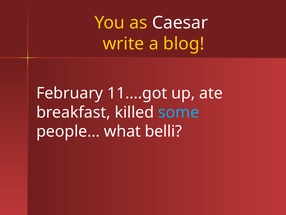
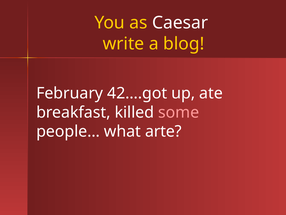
11….got: 11….got -> 42….got (137, 93)
some colour: light blue -> pink (179, 112)
belli: belli -> arte (163, 131)
